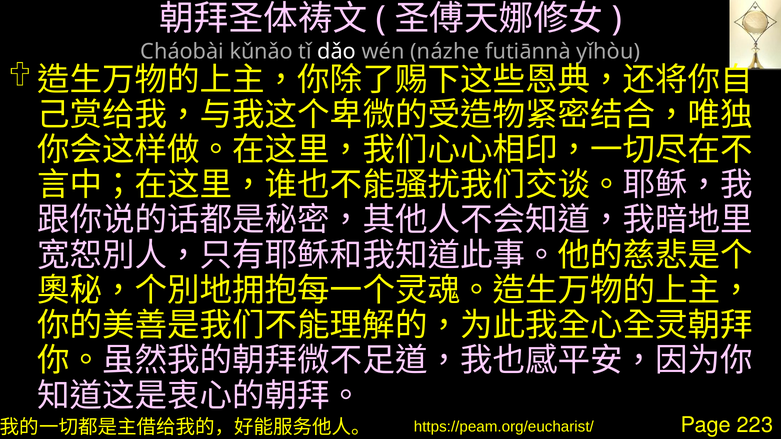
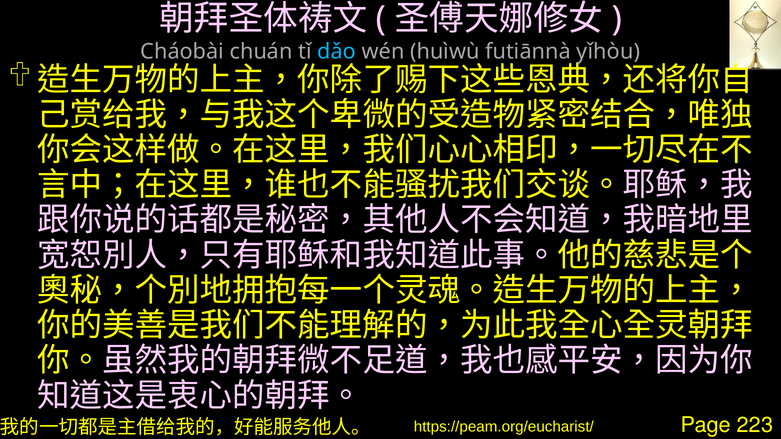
kǔnǎo: kǔnǎo -> chuán (261, 52)
dǎo colour: white -> light blue (337, 52)
názhe: názhe -> huìwù (445, 52)
